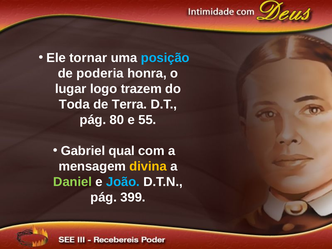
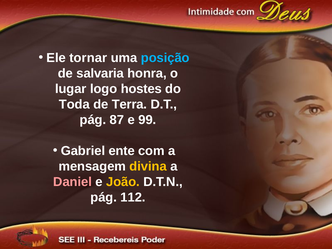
poderia: poderia -> salvaria (100, 73)
trazem: trazem -> hostes (141, 89)
80: 80 -> 87 (117, 120)
55: 55 -> 99 (147, 120)
qual: qual -> ente (122, 151)
Daniel colour: light green -> pink (73, 182)
João colour: light blue -> yellow (123, 182)
399: 399 -> 112 (133, 197)
